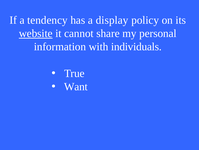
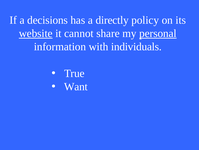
tendency: tendency -> decisions (48, 20)
display: display -> directly (112, 20)
personal underline: none -> present (158, 33)
